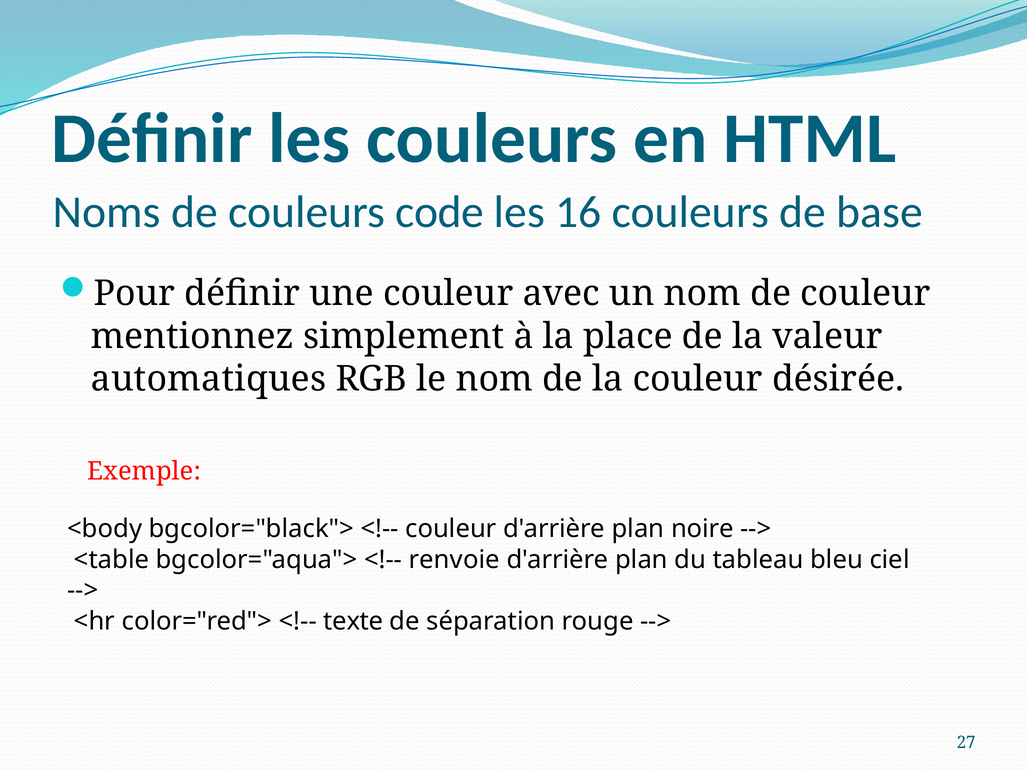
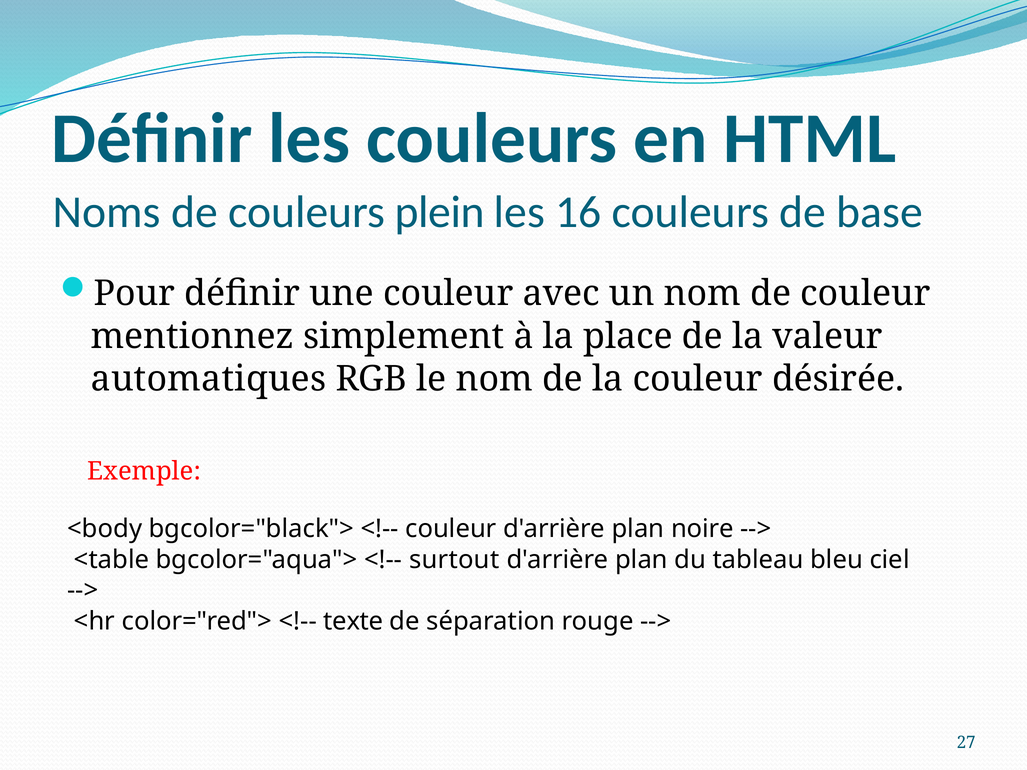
code: code -> plein (440, 212)
renvoie: renvoie -> surtout (454, 560)
